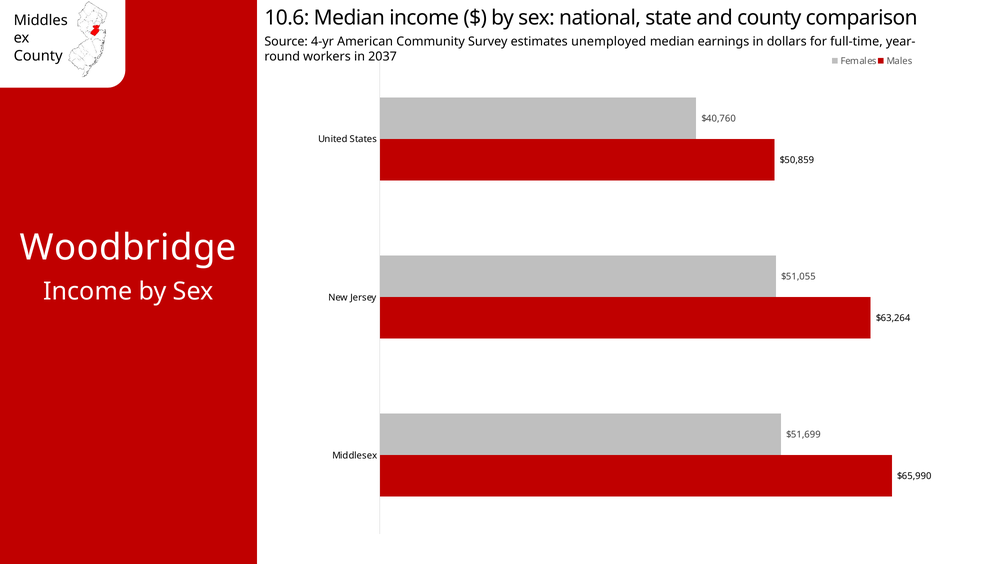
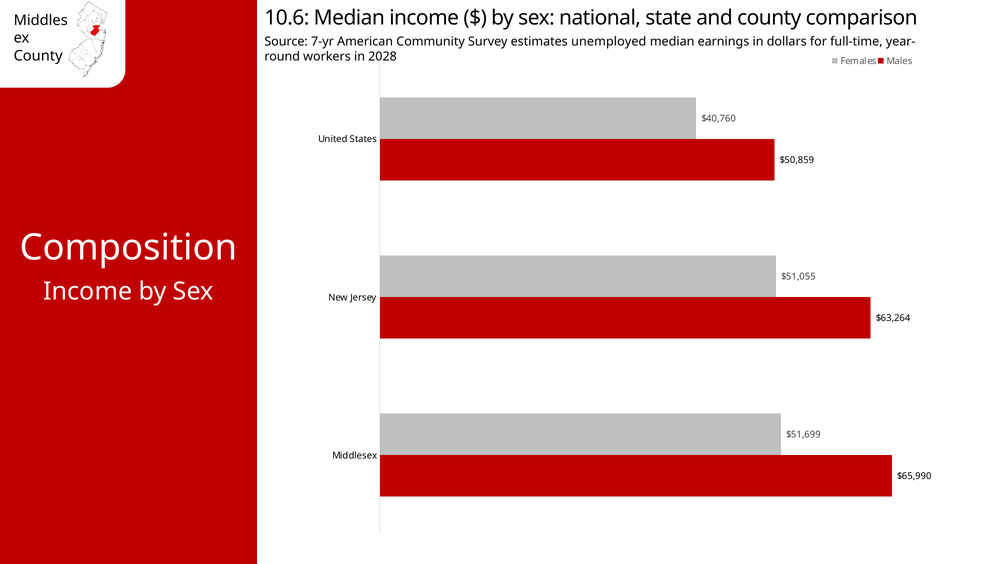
4-yr: 4-yr -> 7-yr (322, 42)
2037: 2037 -> 2028 (383, 57)
Woodbridge: Woodbridge -> Composition (128, 248)
